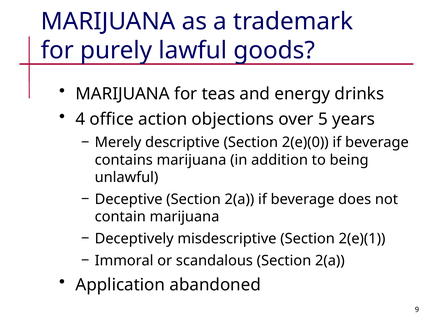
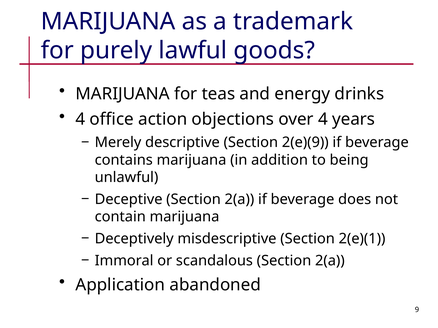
over 5: 5 -> 4 (323, 119)
2(e)(0: 2(e)(0 -> 2(e)(9 (305, 143)
